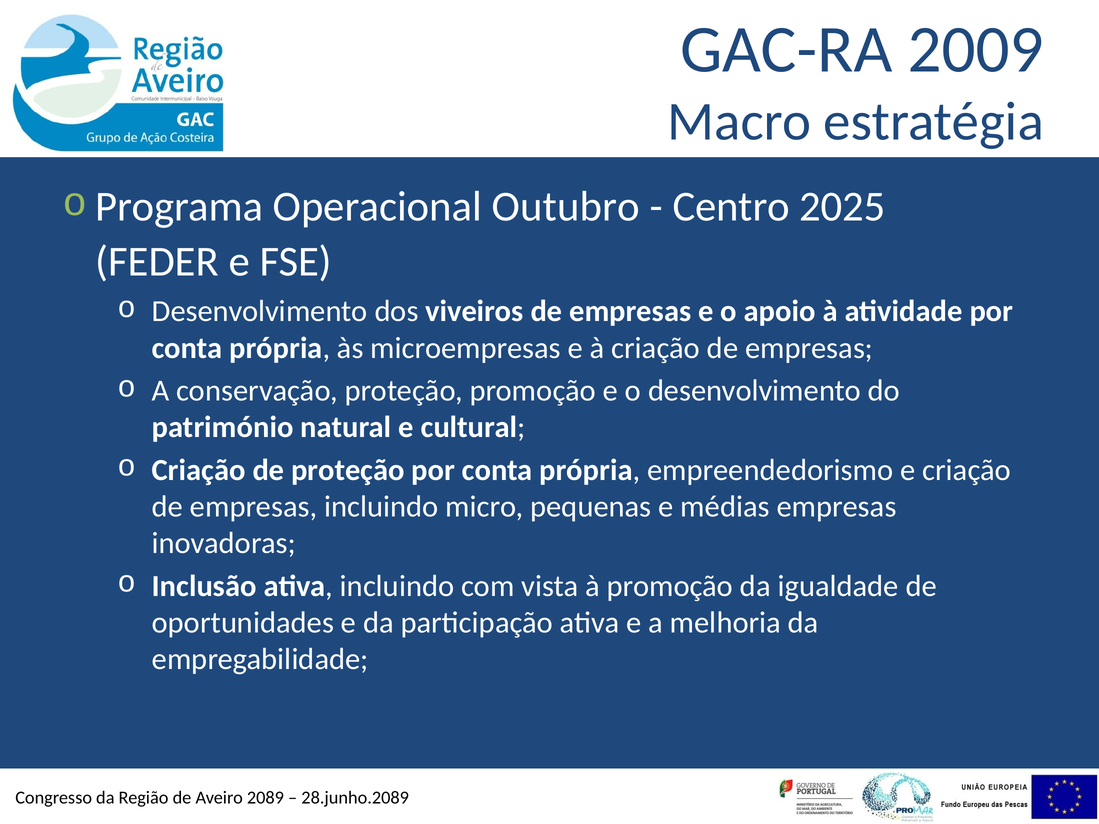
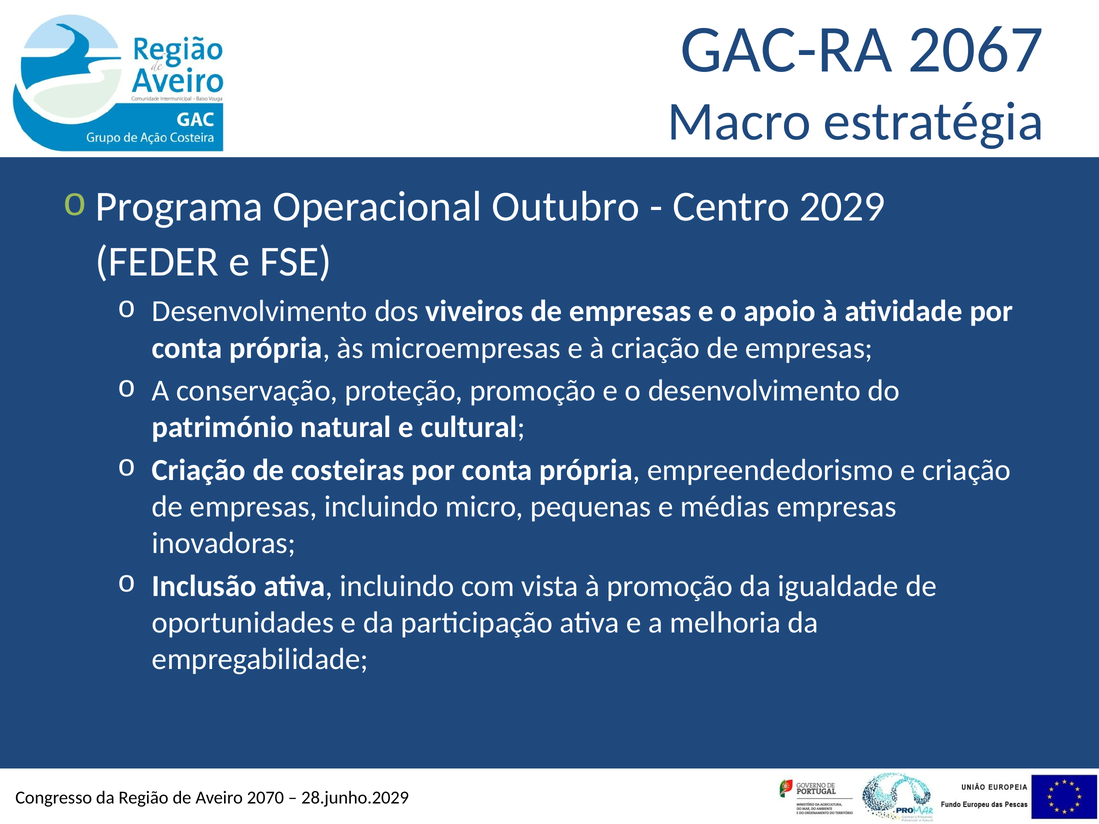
2009: 2009 -> 2067 (976, 49)
2025: 2025 -> 2029 (842, 207)
de proteção: proteção -> costeiras (348, 470)
2089: 2089 -> 2070 (265, 798)
28.junho.2089: 28.junho.2089 -> 28.junho.2029 (355, 798)
